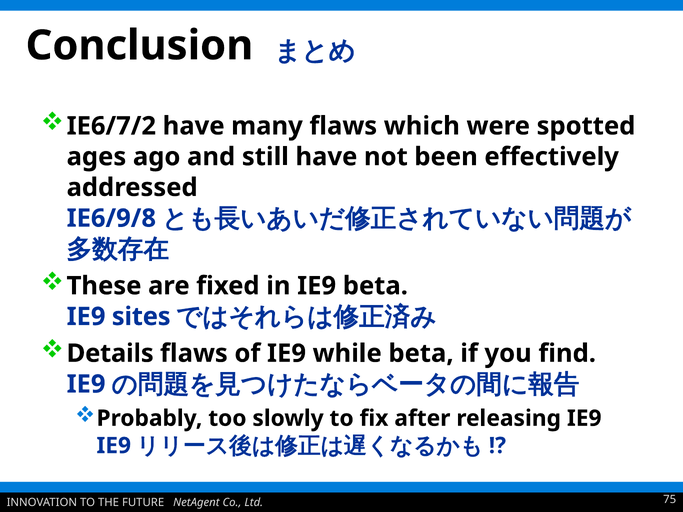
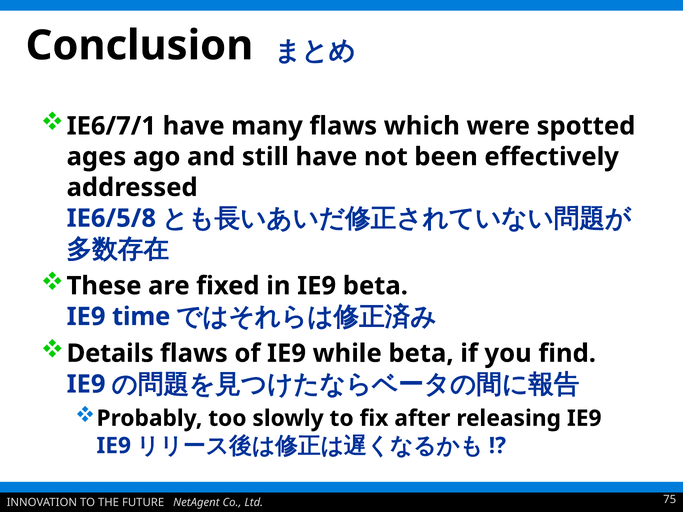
IE6/7/2: IE6/7/2 -> IE6/7/1 (111, 126)
IE6/9/8: IE6/9/8 -> IE6/5/8 (111, 218)
sites: sites -> time (141, 317)
